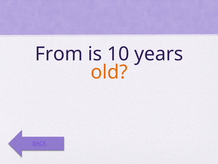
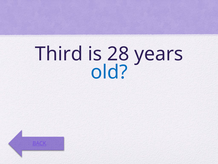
From: From -> Third (59, 54)
10: 10 -> 28 (118, 54)
old colour: orange -> blue (109, 72)
